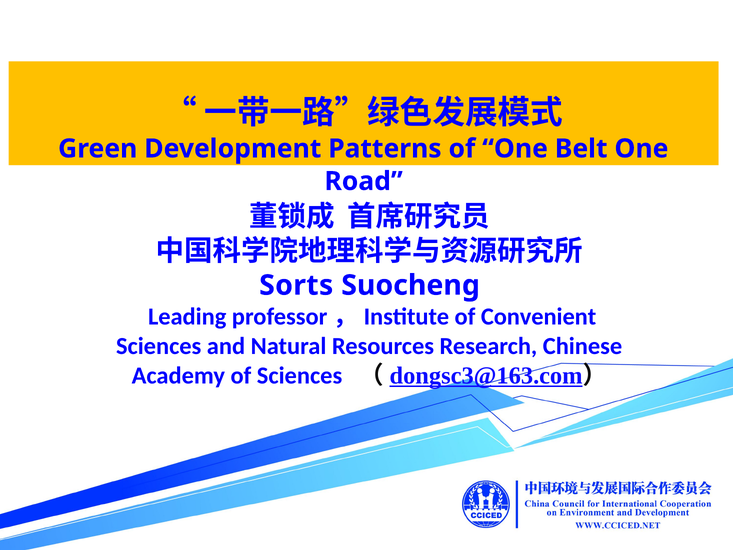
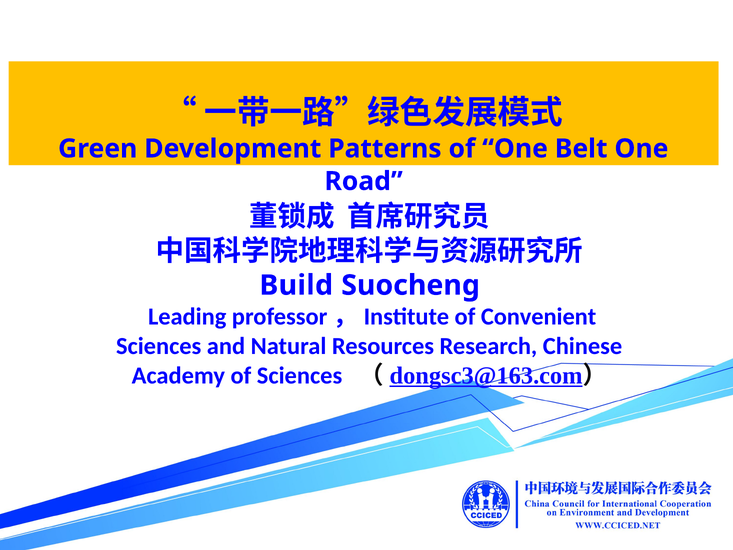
Sorts: Sorts -> Build (296, 285)
